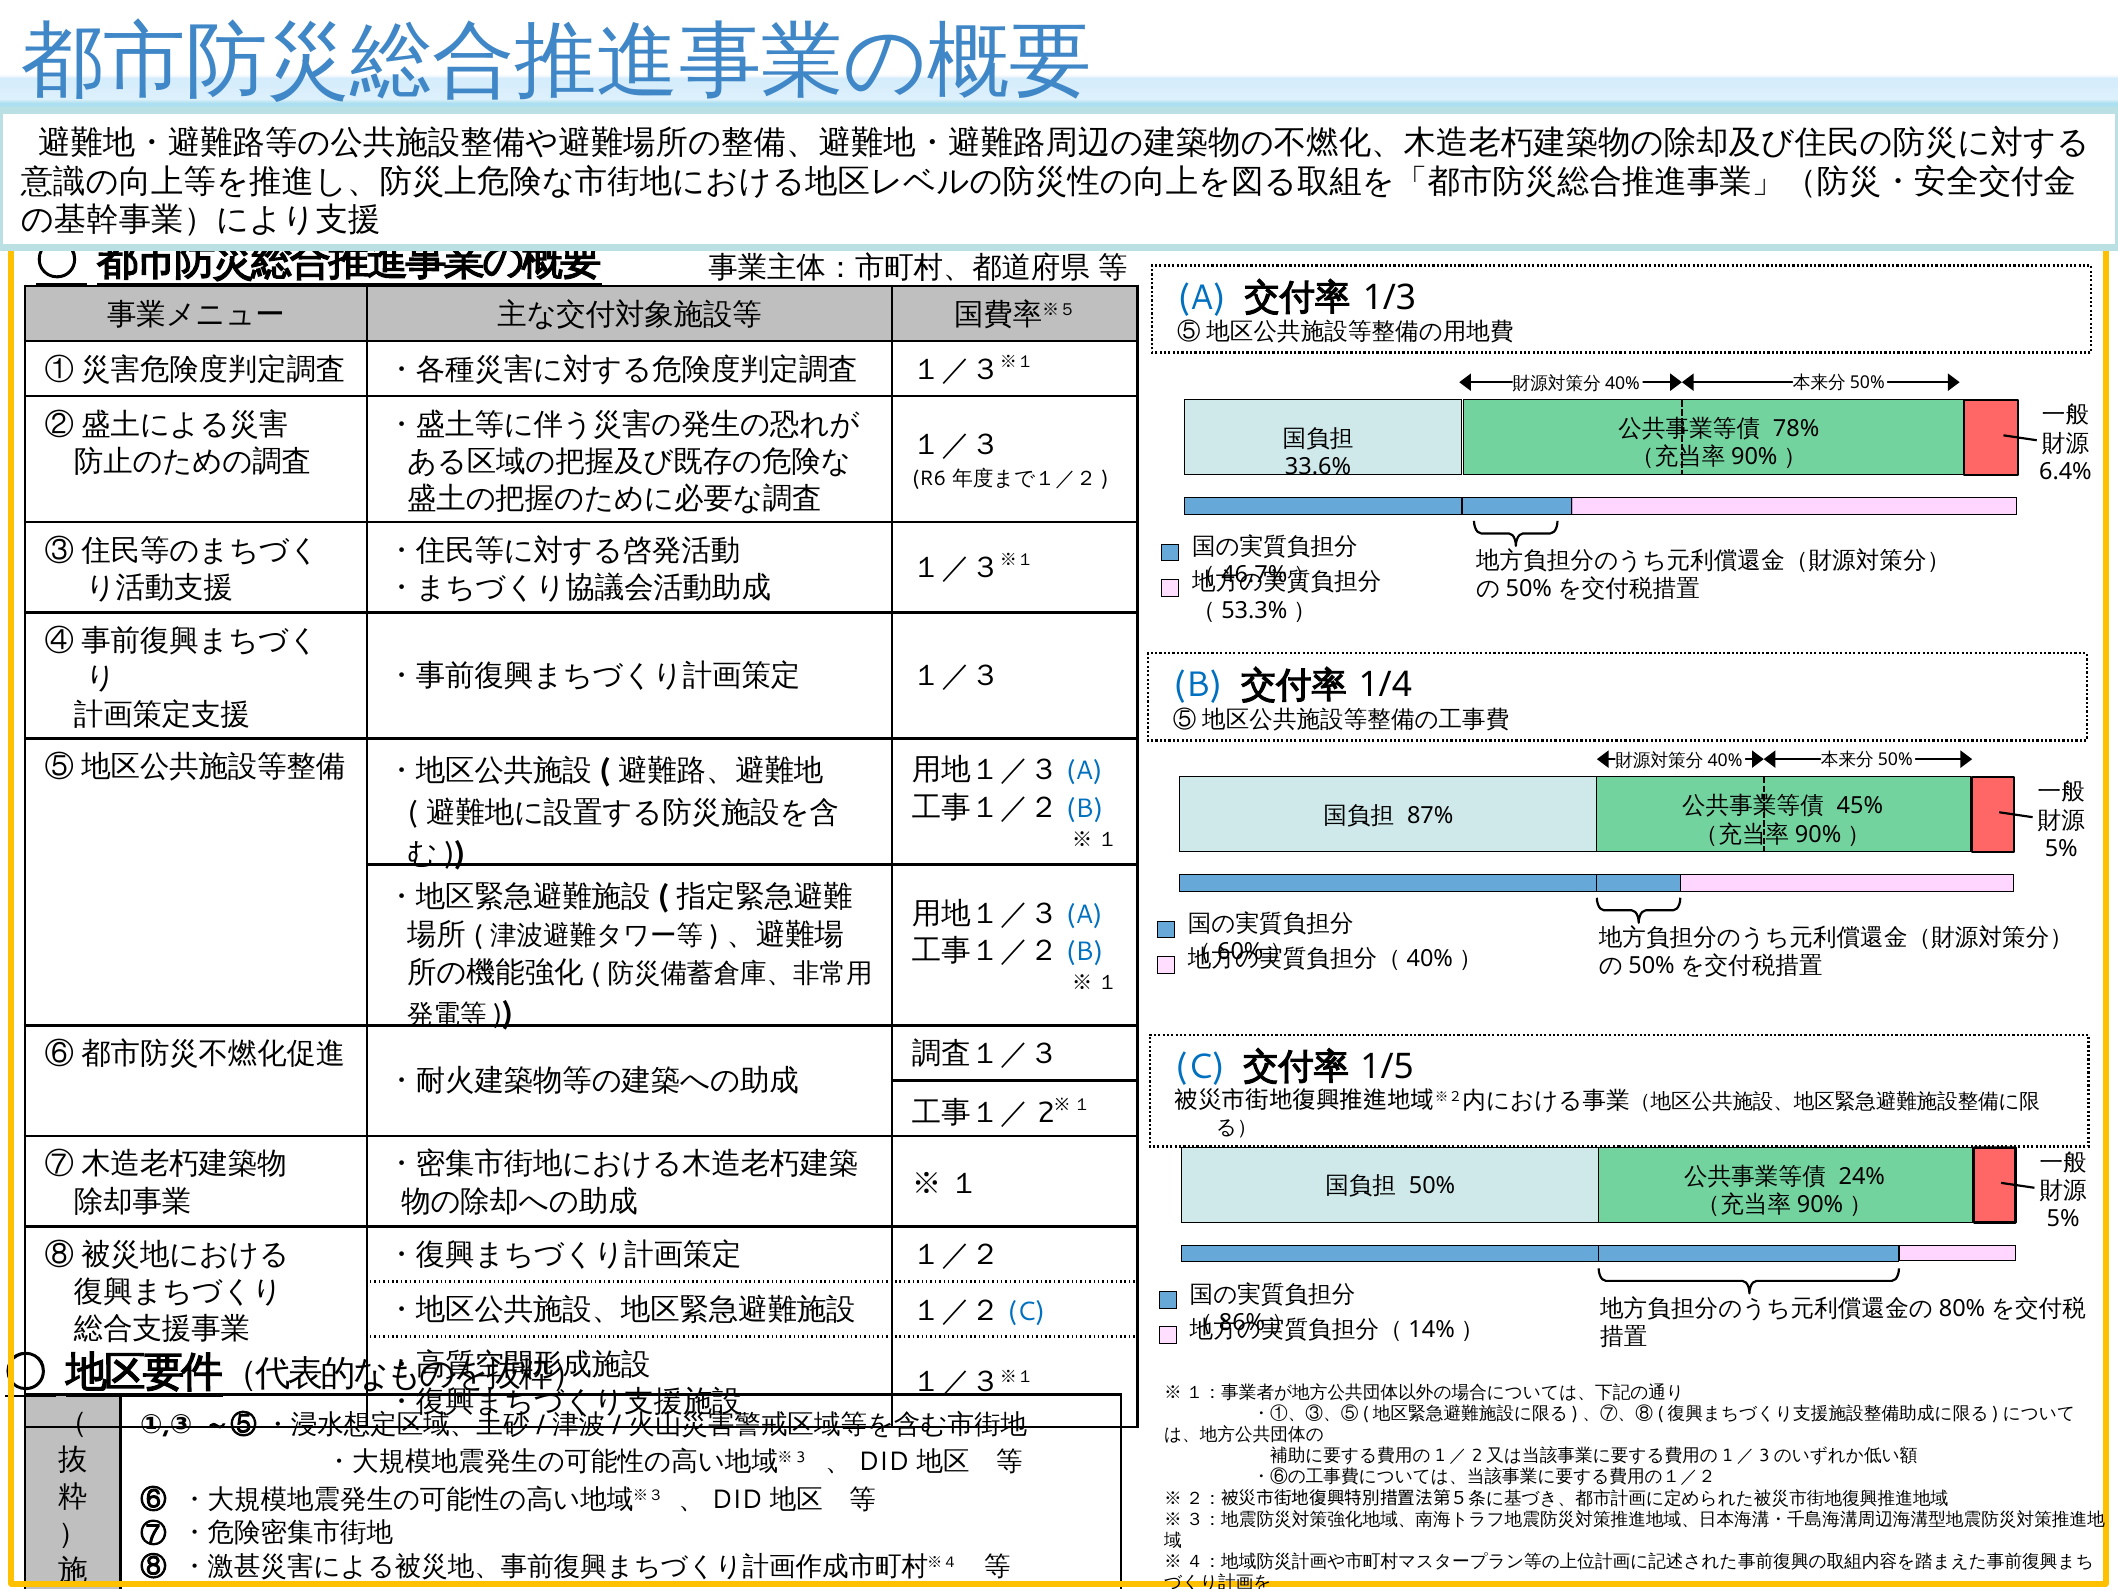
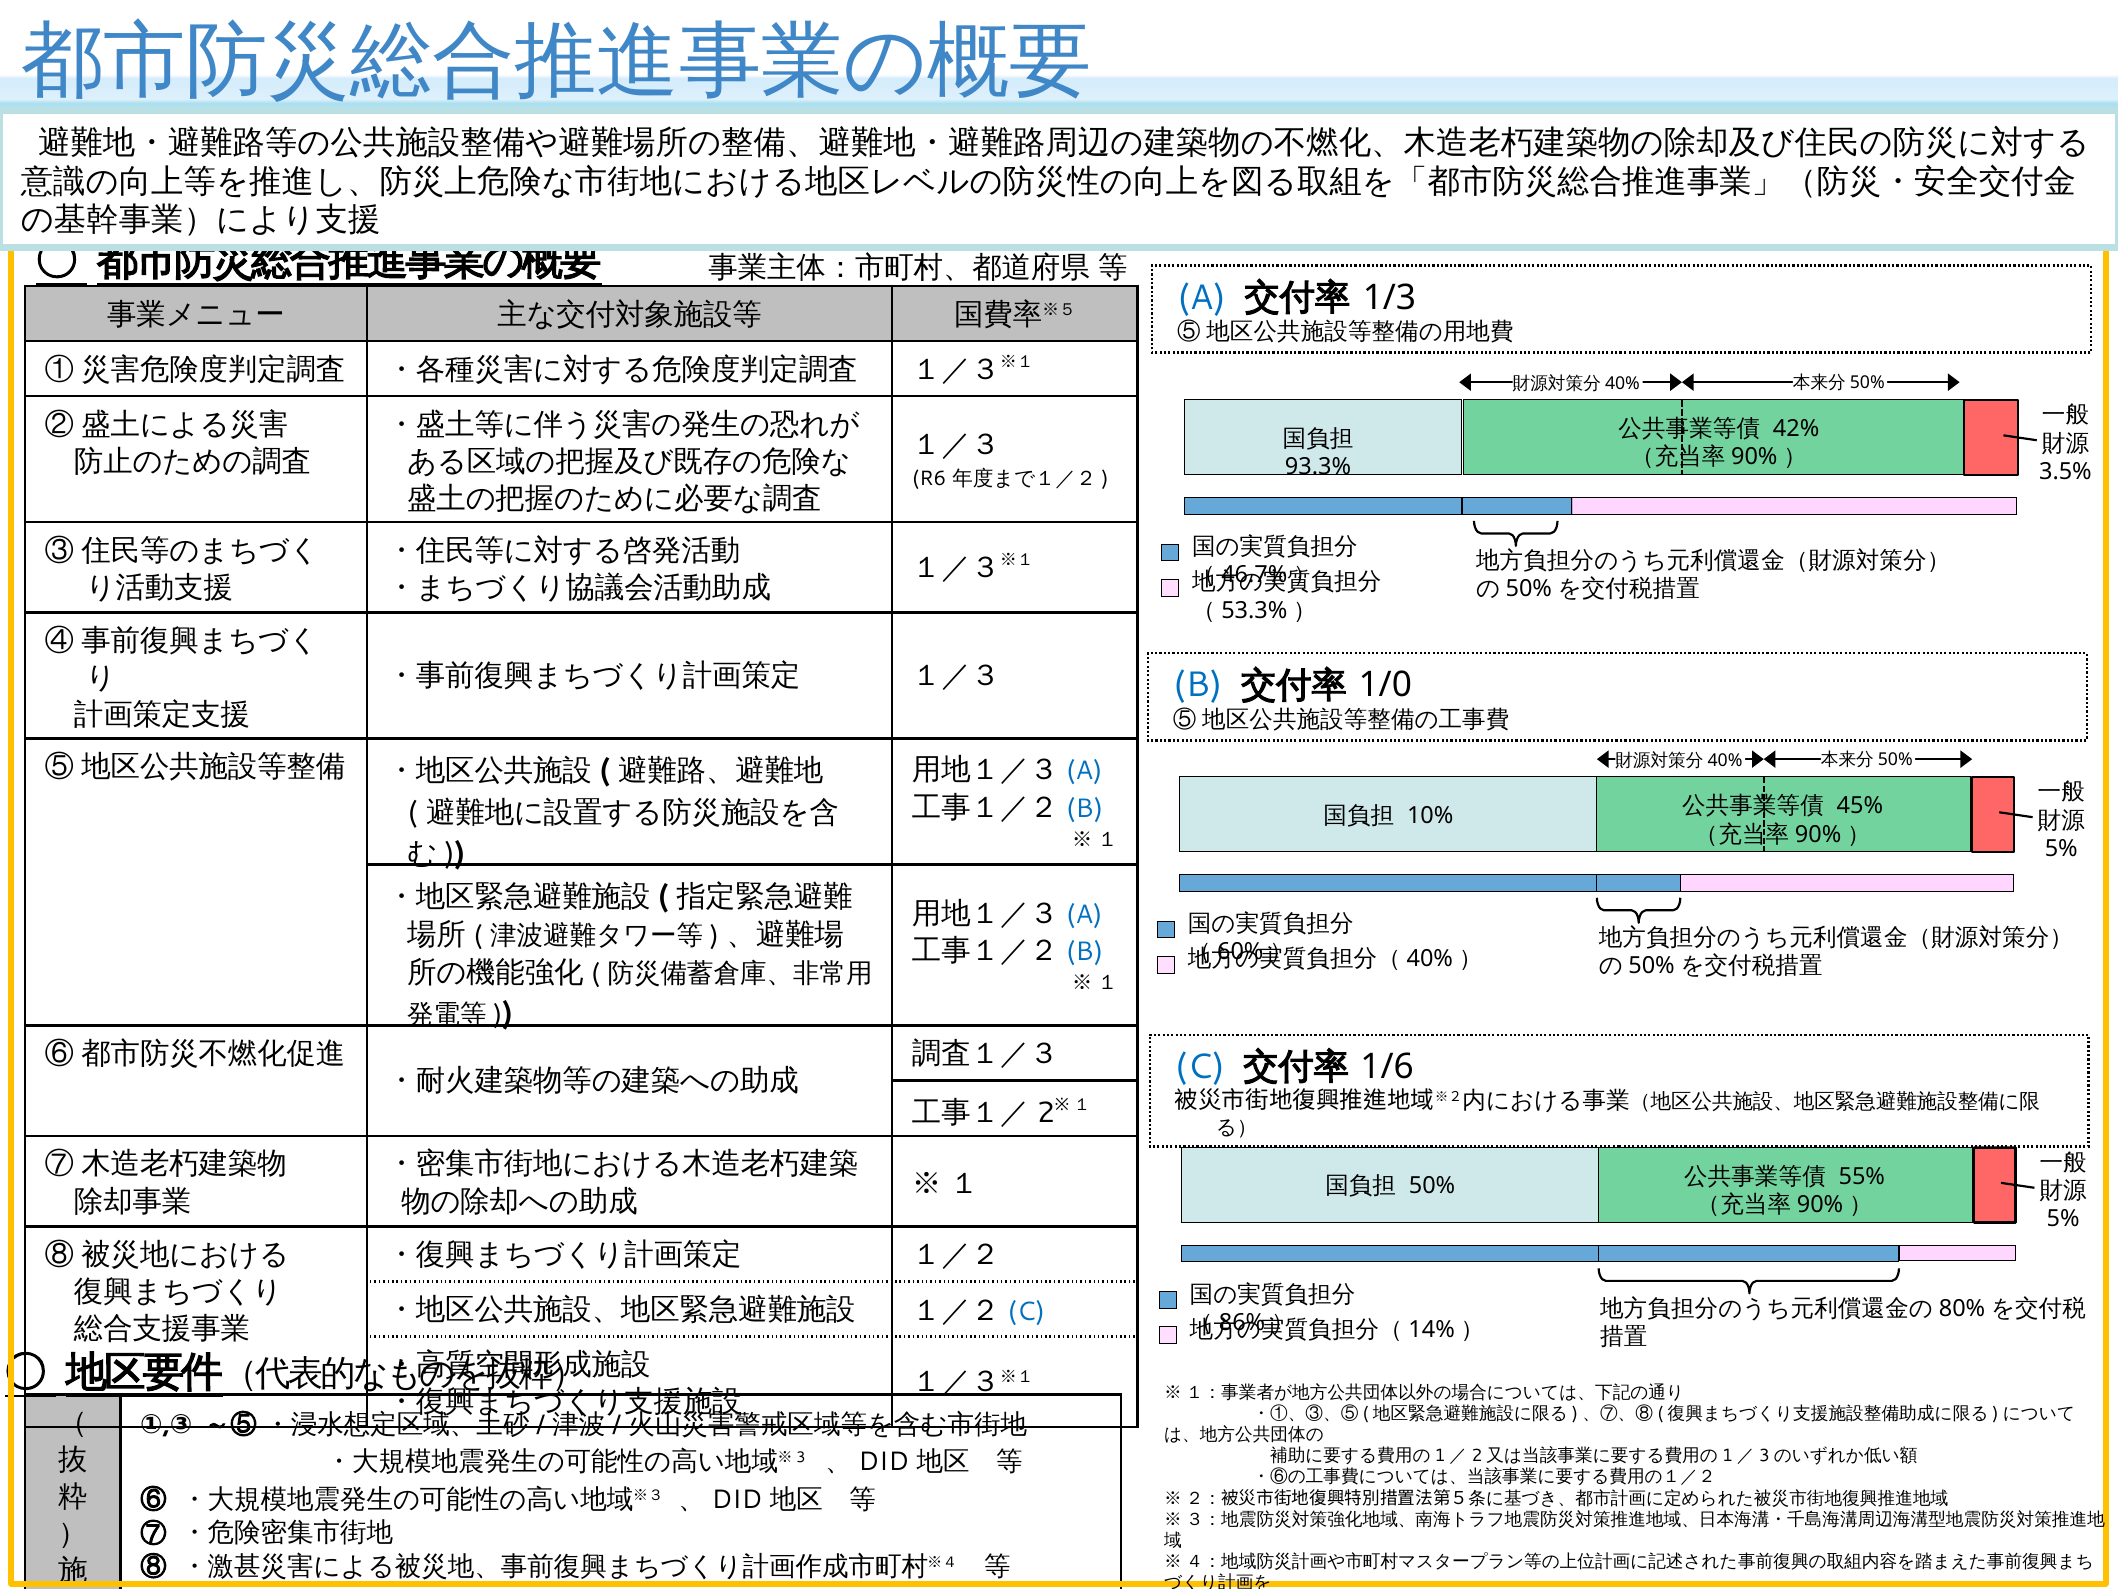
78%: 78% -> 42% (1796, 428)
33.6%: 33.6% -> 93.3% (1318, 467)
6.4%: 6.4% -> 3.5% (2065, 471)
1/4: 1/4 -> 1/0 (1385, 685)
87%: 87% -> 10% (1430, 815)
1/5: 1/5 -> 1/6 (1387, 1066)
24%: 24% -> 55% (1862, 1176)
